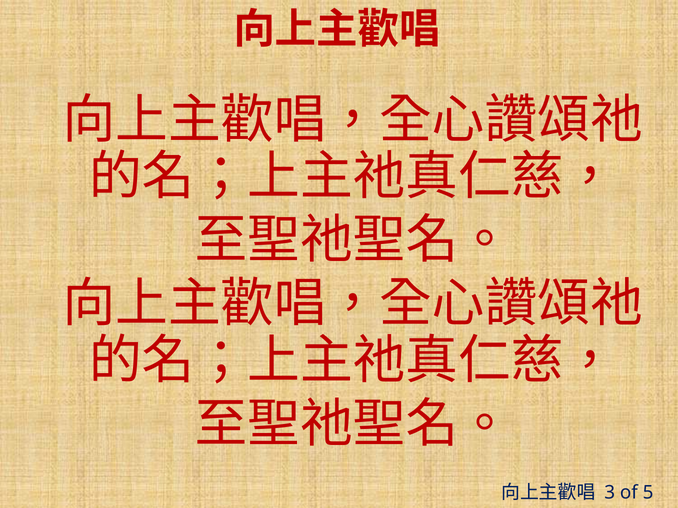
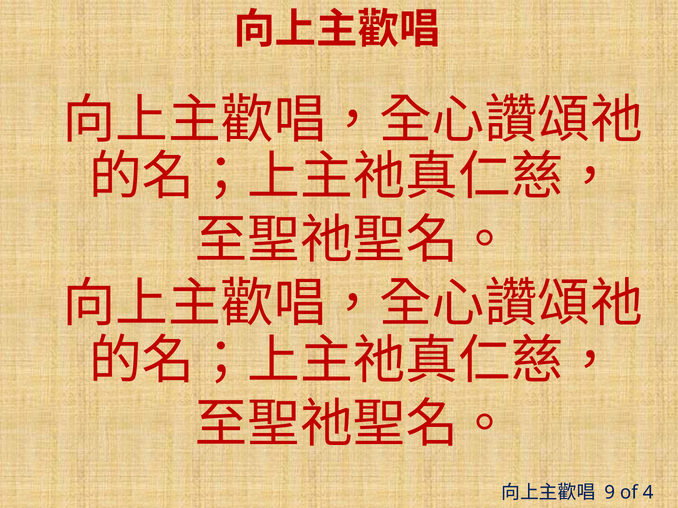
3: 3 -> 9 (610, 493)
5: 5 -> 4 (648, 493)
